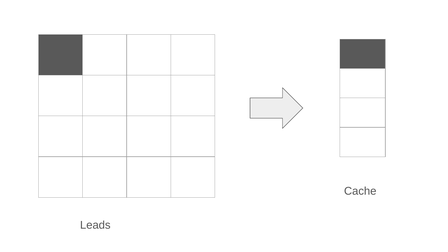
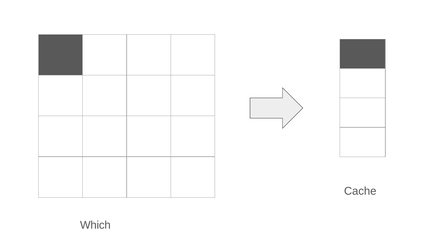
Leads: Leads -> Which (95, 225)
